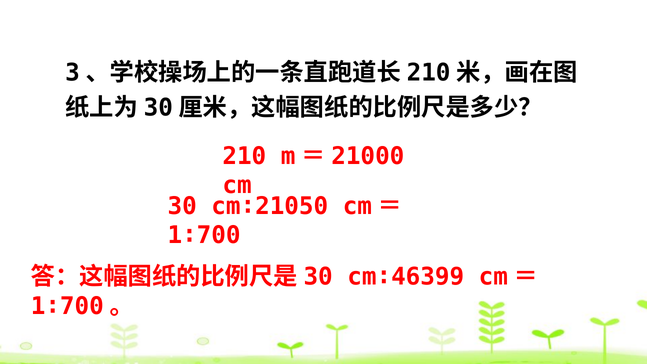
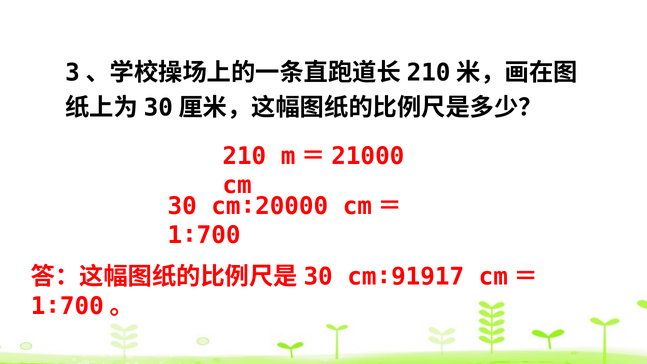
cm∶21050: cm∶21050 -> cm∶20000 (270, 206)
cm∶46399: cm∶46399 -> cm∶91917 (406, 277)
